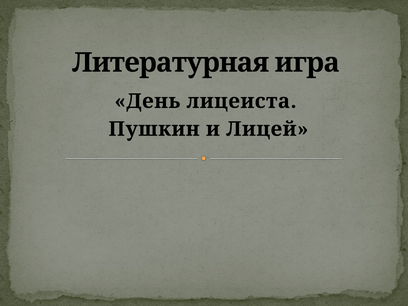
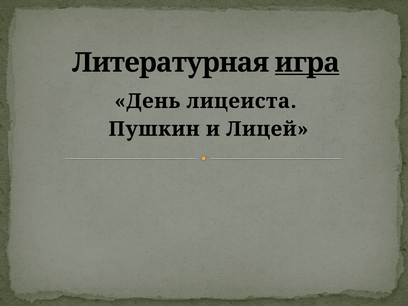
игра underline: none -> present (307, 63)
